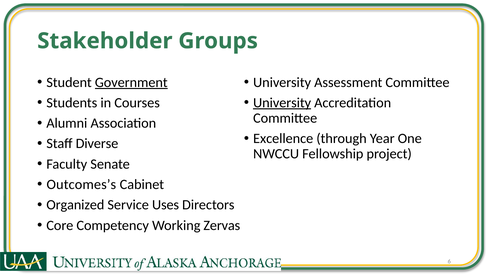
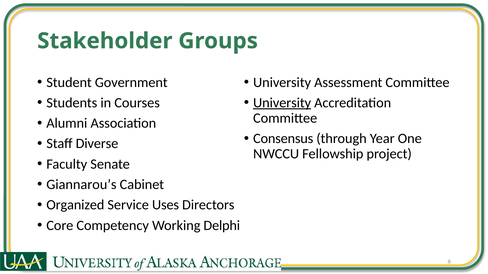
Government underline: present -> none (131, 83)
Excellence: Excellence -> Consensus (283, 139)
Outcomes’s: Outcomes’s -> Giannarou’s (81, 185)
Zervas: Zervas -> Delphi (222, 226)
